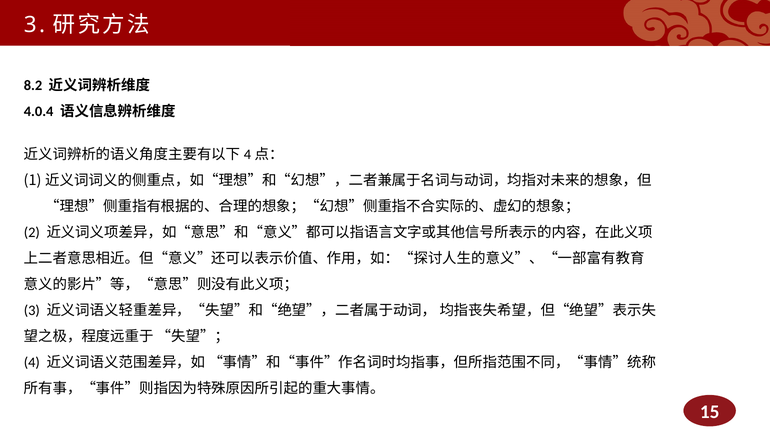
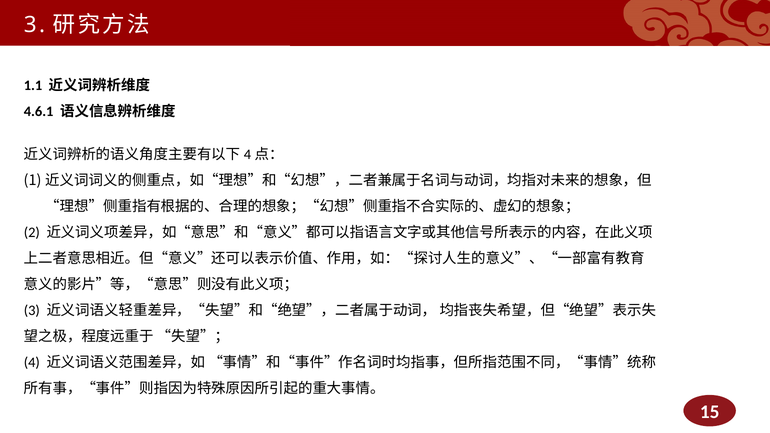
8.2: 8.2 -> 1.1 (33, 85)
4.0.4: 4.0.4 -> 4.6.1 (39, 111)
